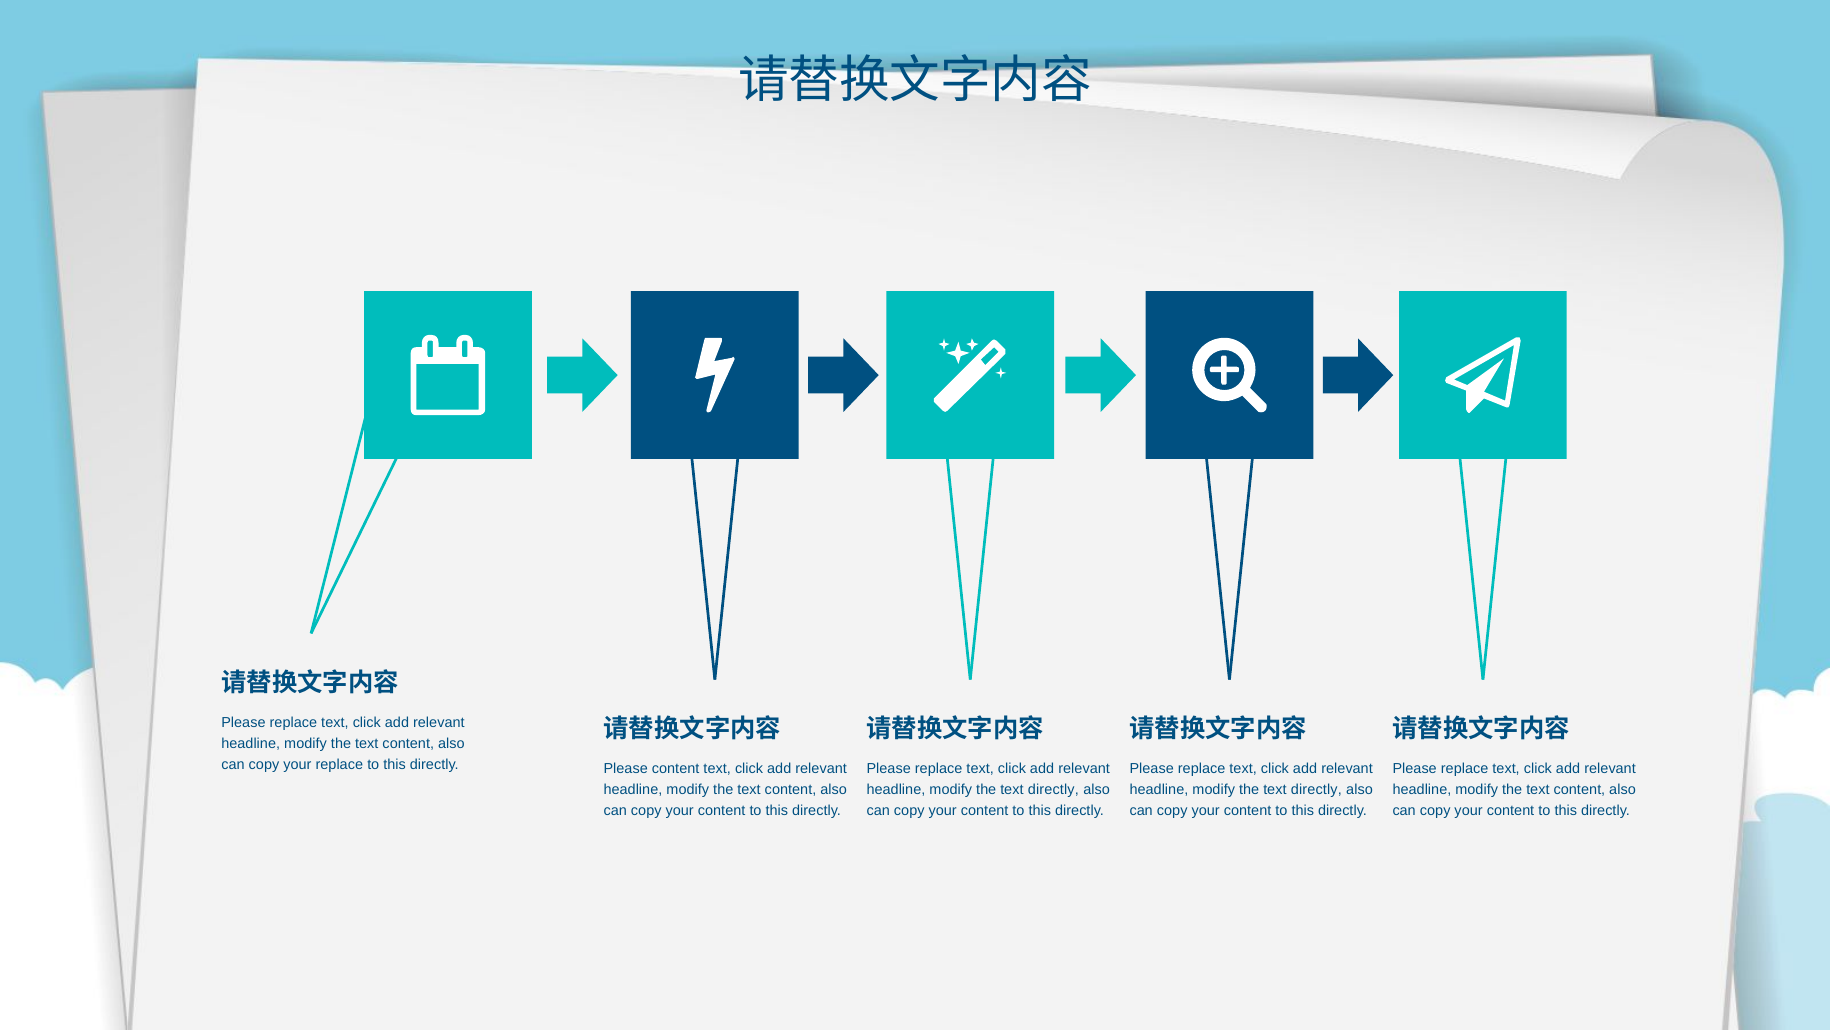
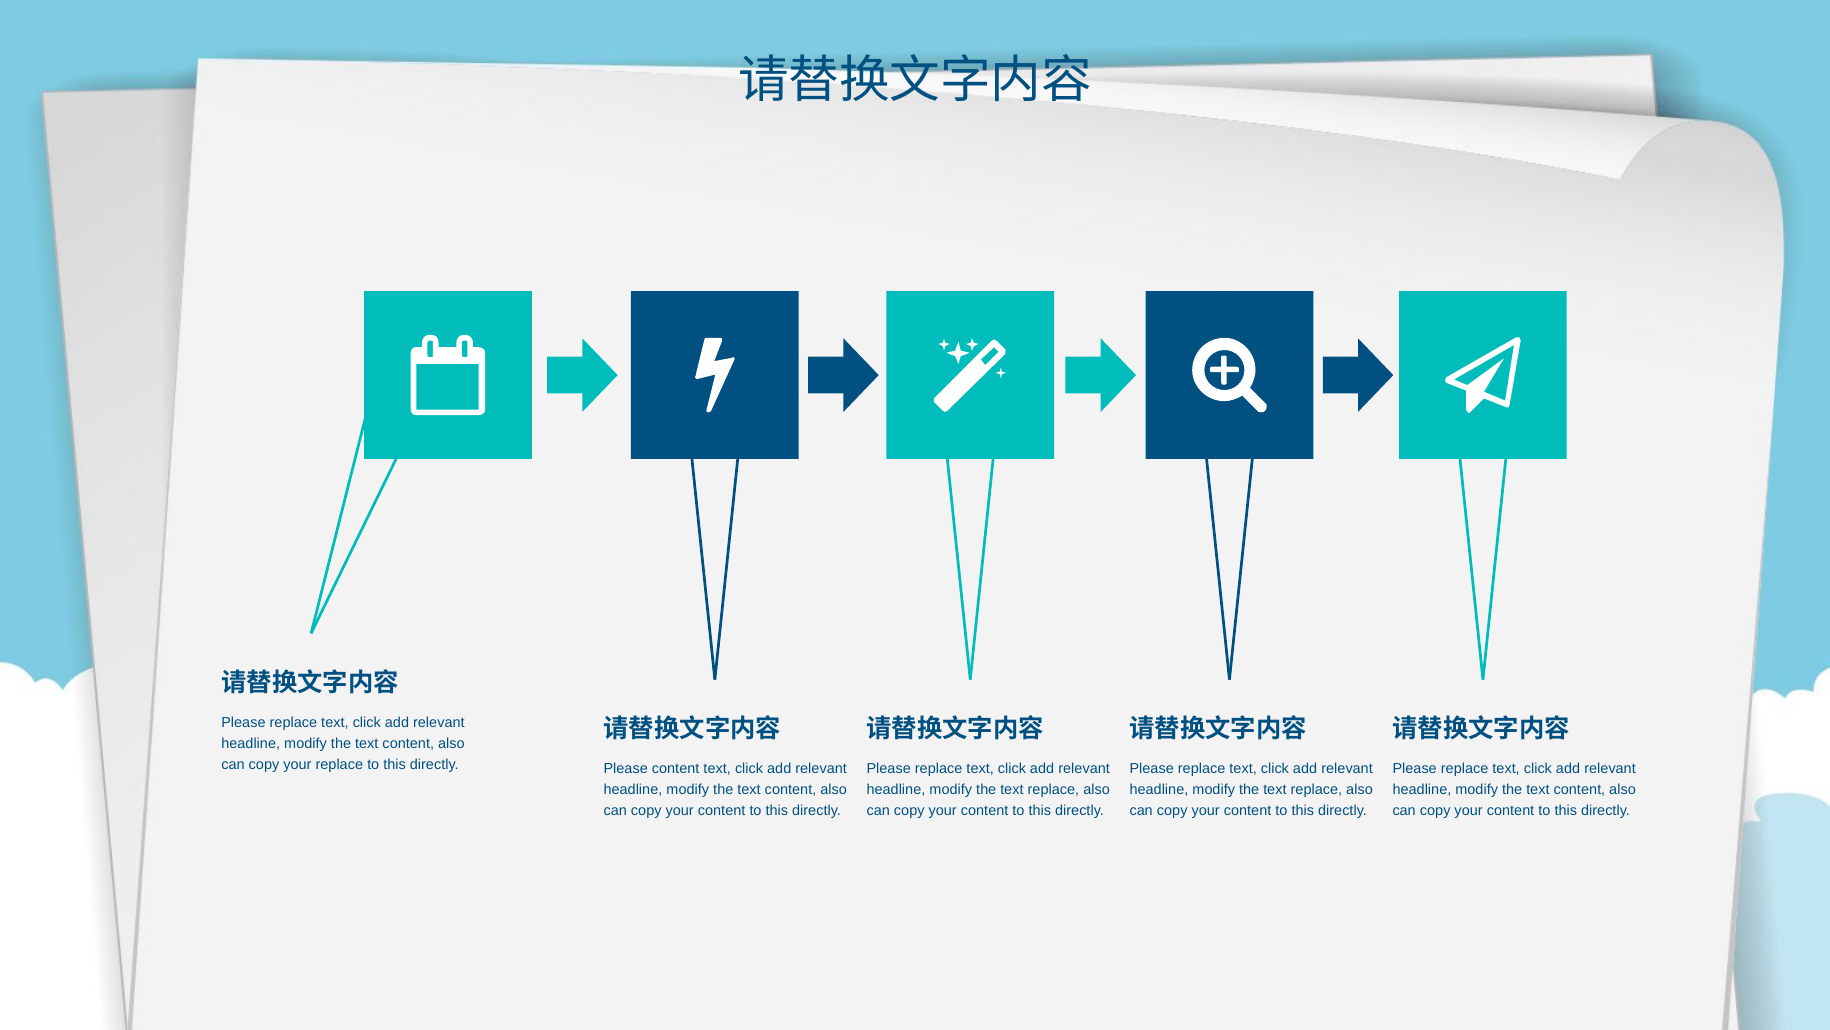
directly: directly -> replace (1053, 789)
directly: directly -> replace (1316, 789)
